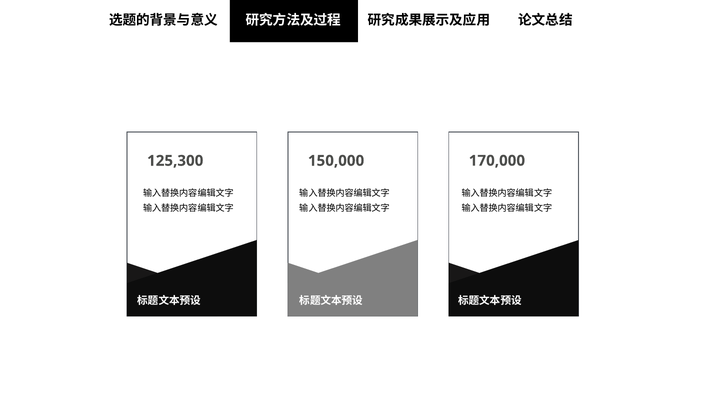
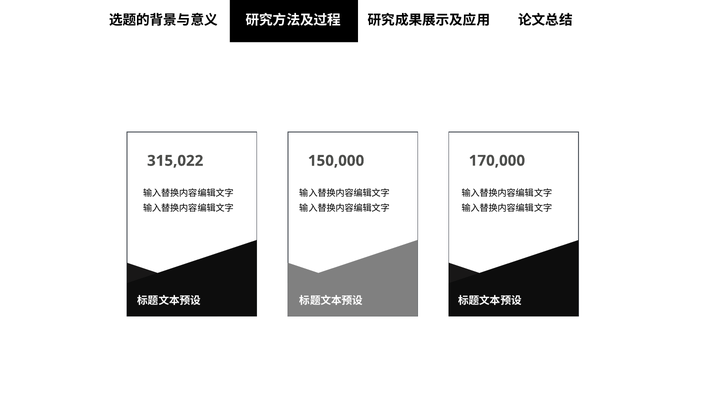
125,300: 125,300 -> 315,022 (175, 161)
